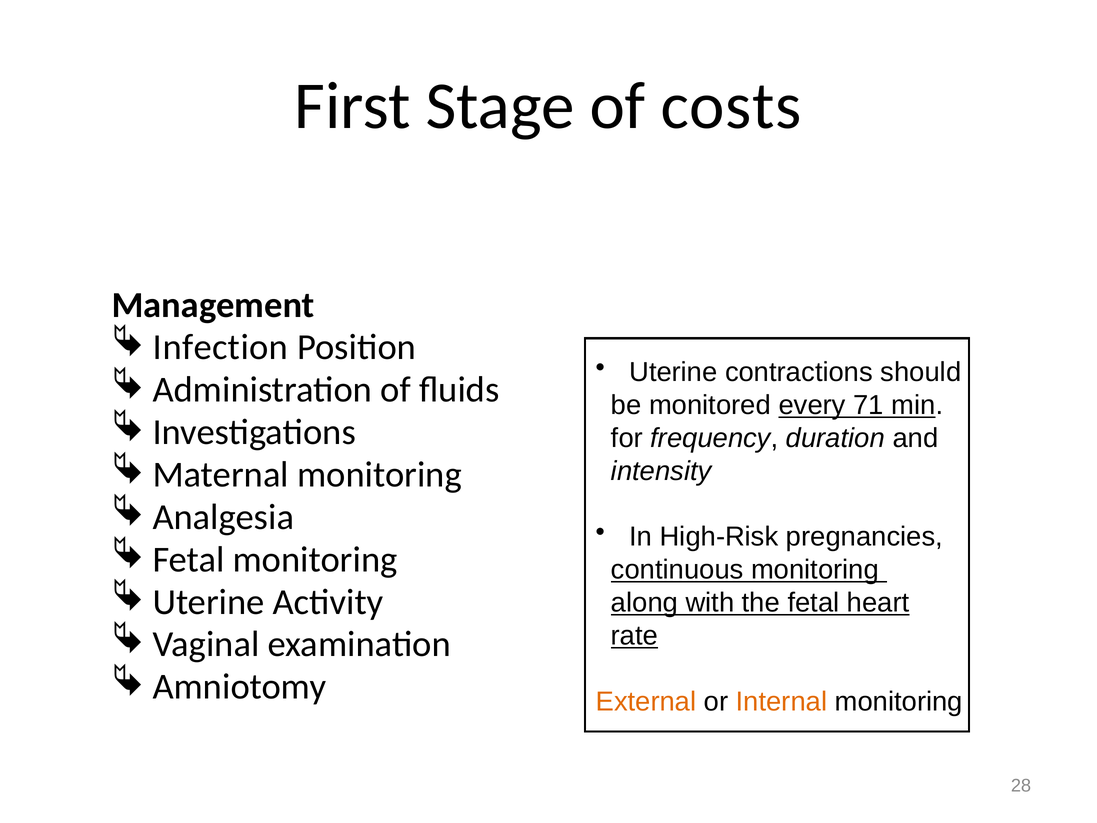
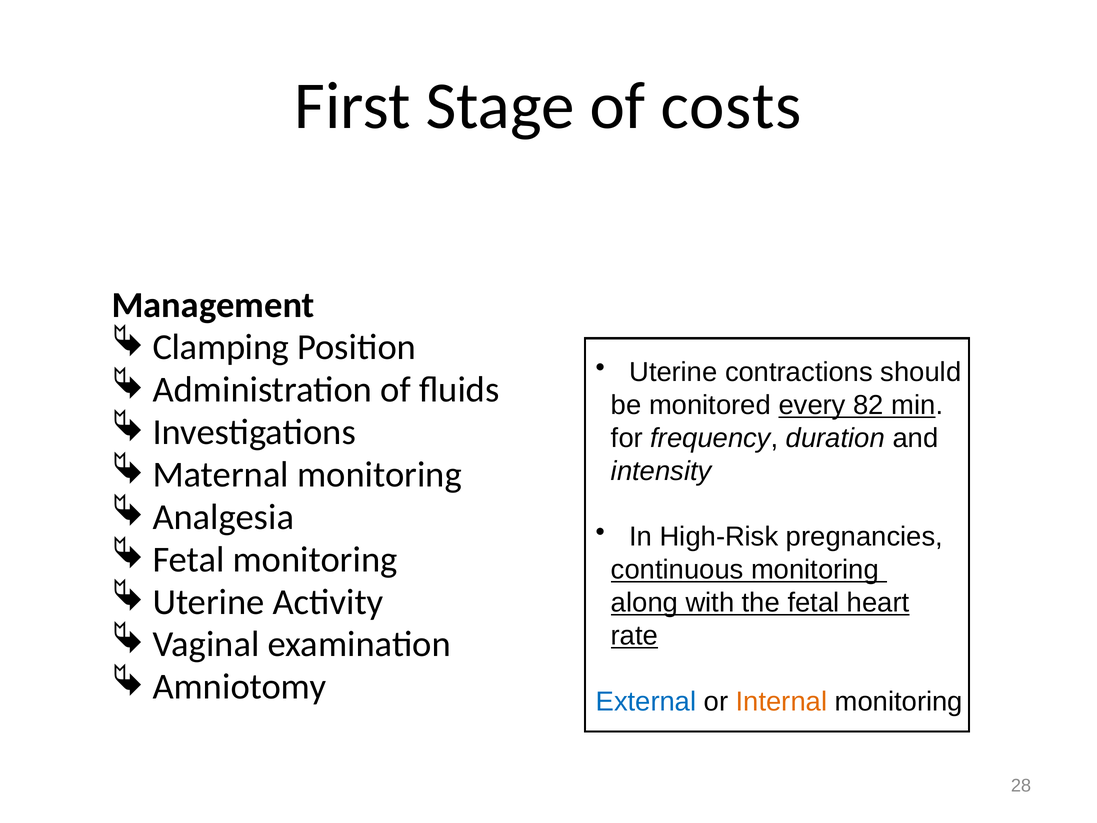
Infection: Infection -> Clamping (221, 347)
71: 71 -> 82 (868, 405)
External colour: orange -> blue (646, 701)
